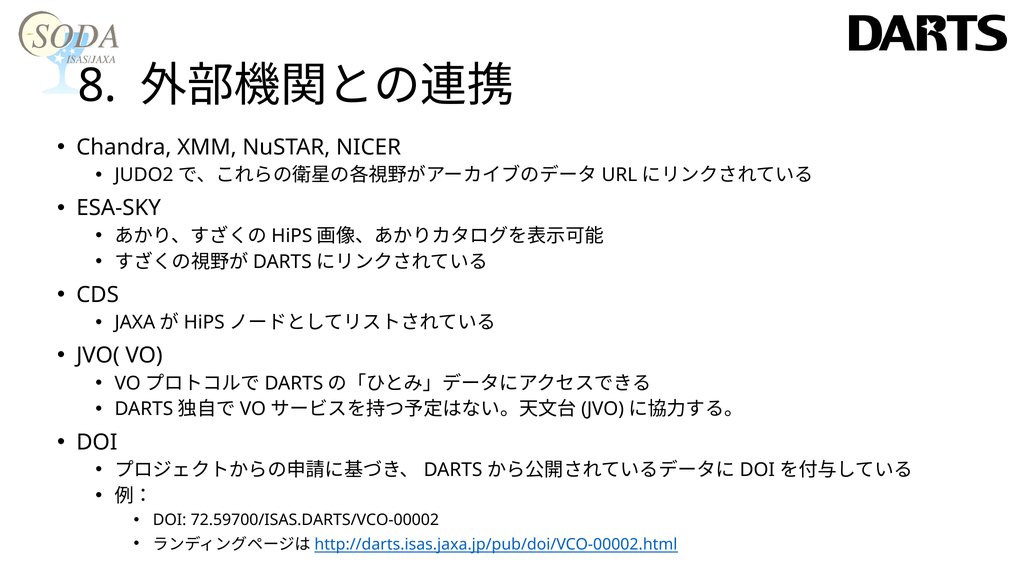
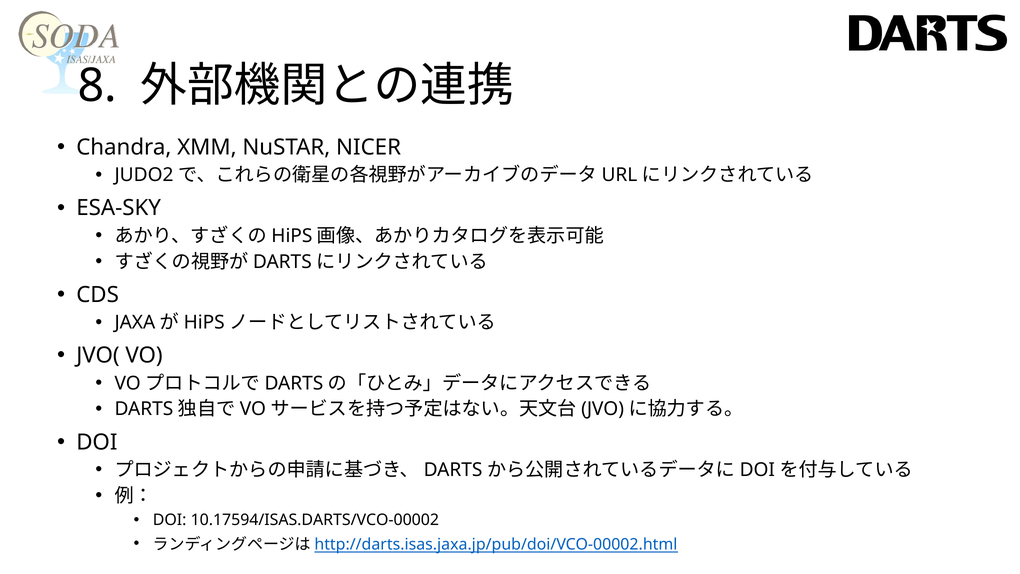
72.59700/ISAS.DARTS/VCO-00002: 72.59700/ISAS.DARTS/VCO-00002 -> 10.17594/ISAS.DARTS/VCO-00002 (315, 520)
